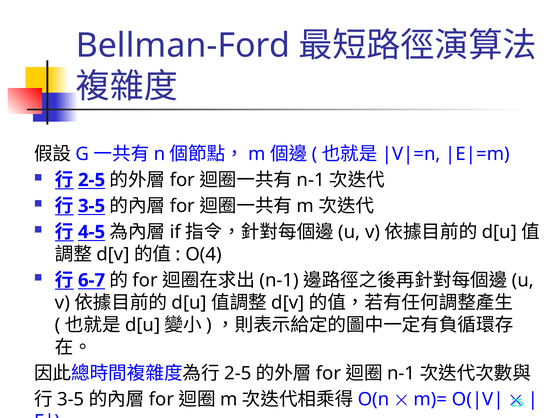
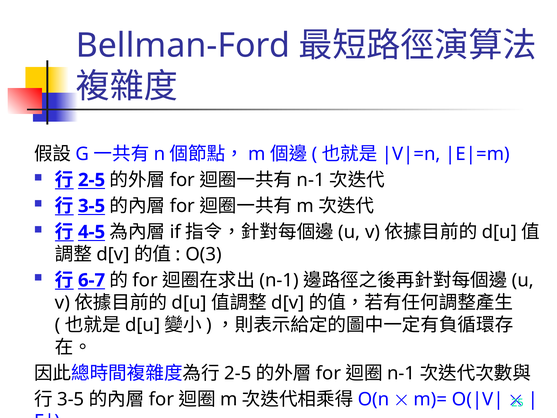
O(4: O(4 -> O(3 (204, 254)
